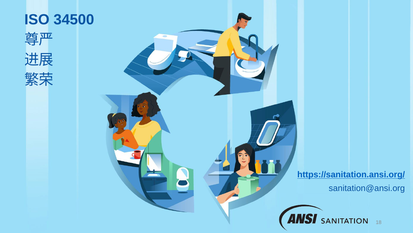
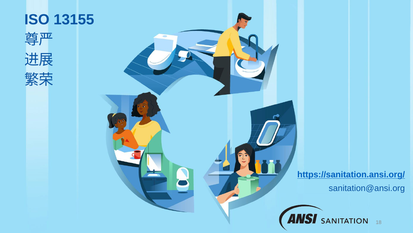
34500: 34500 -> 13155 (74, 20)
